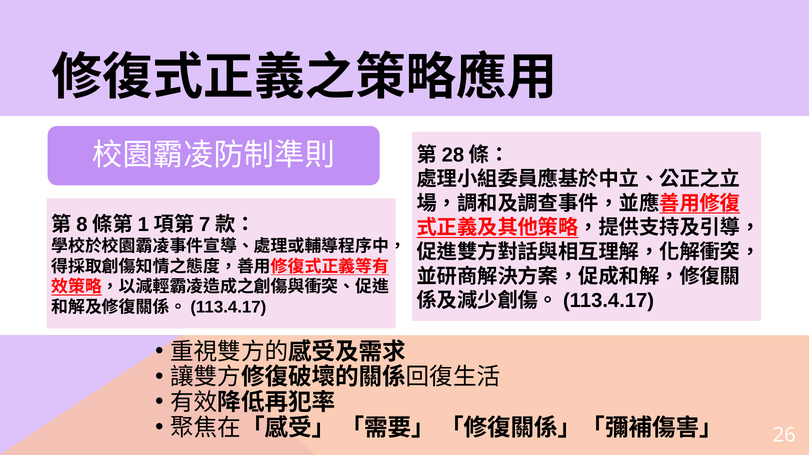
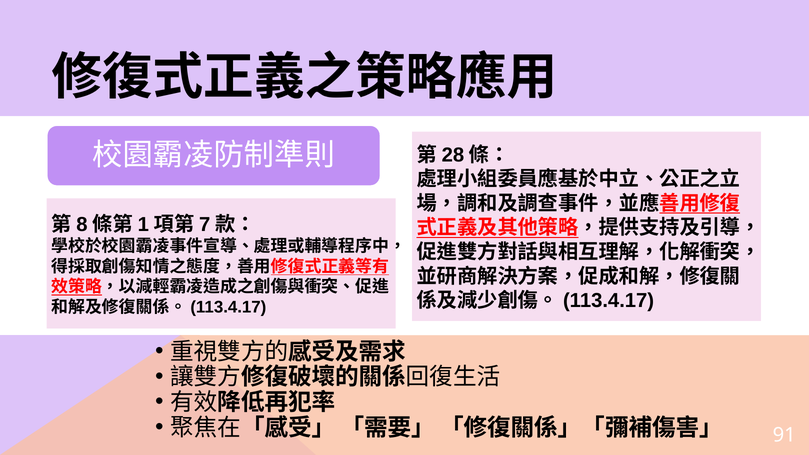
26: 26 -> 91 (784, 435)
